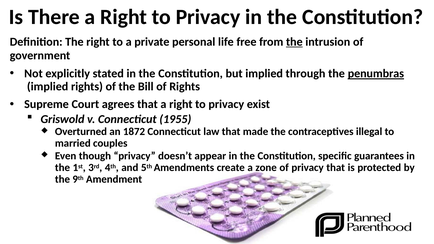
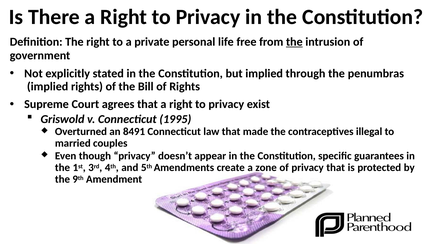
penumbras underline: present -> none (376, 74)
1955: 1955 -> 1995 (175, 119)
1872: 1872 -> 8491 (134, 132)
